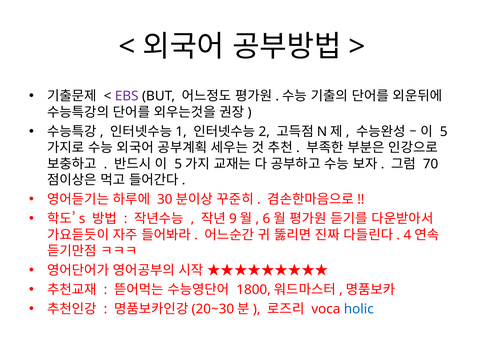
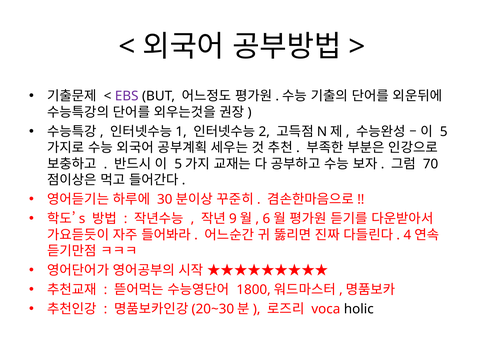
holic colour: blue -> black (359, 309)
